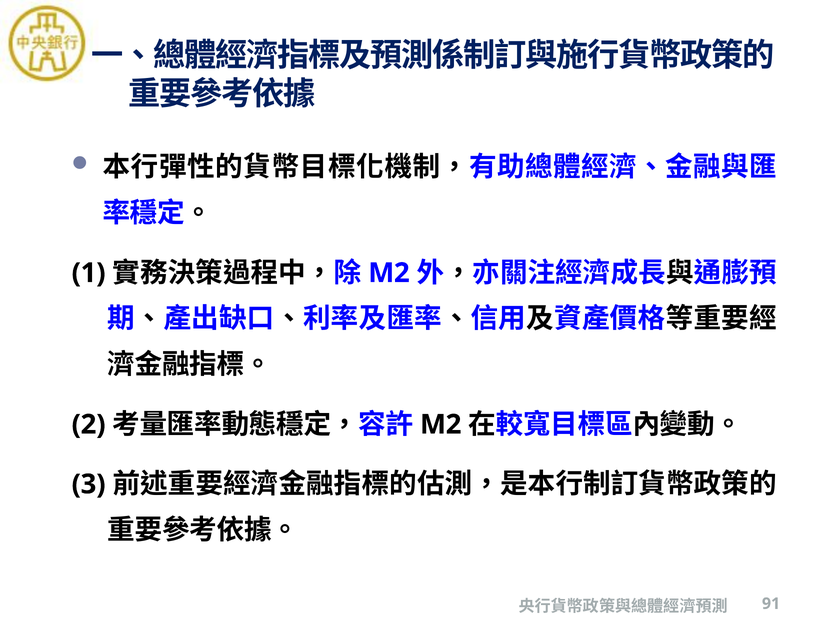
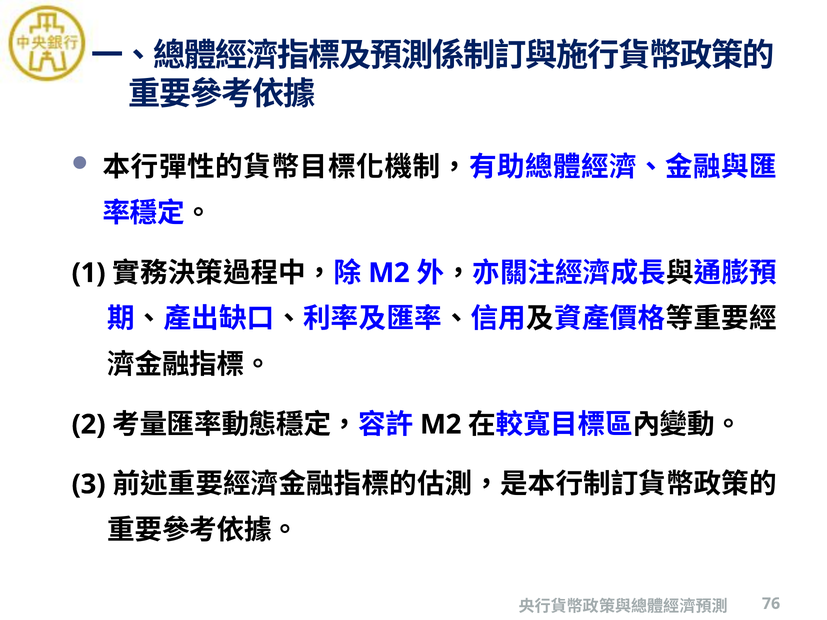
91: 91 -> 76 (771, 604)
